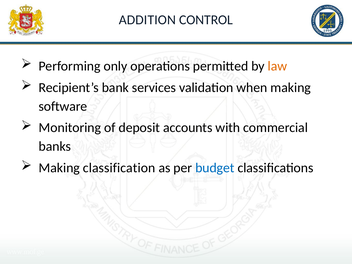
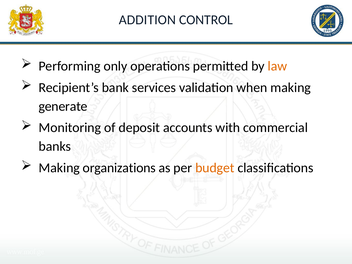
software: software -> generate (63, 106)
classification: classification -> organizations (119, 168)
budget colour: blue -> orange (215, 168)
